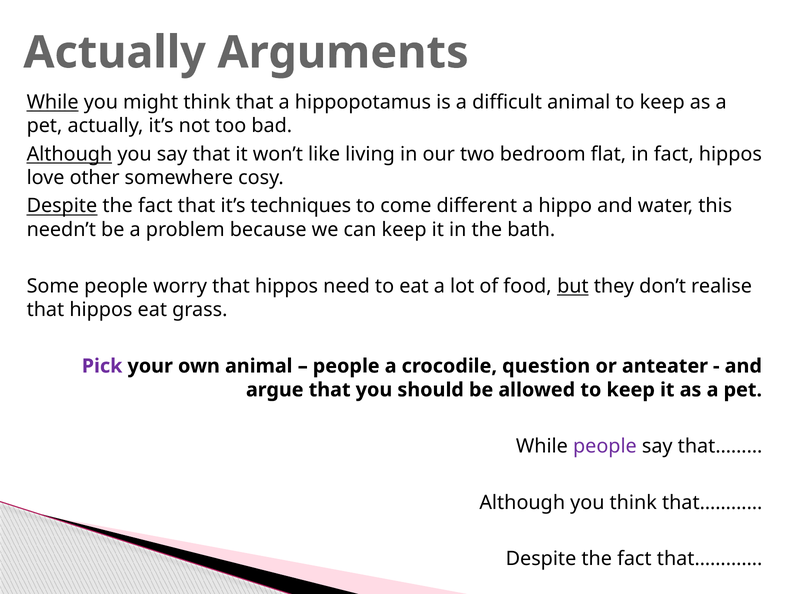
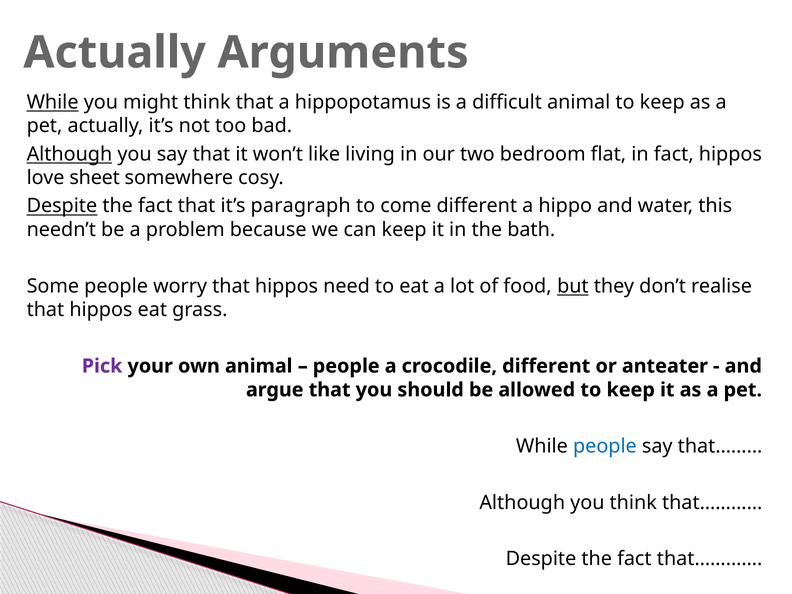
other: other -> sheet (95, 178)
techniques: techniques -> paragraph (301, 206)
crocodile question: question -> different (546, 366)
people colour: purple -> blue (605, 446)
